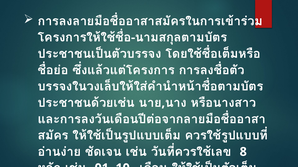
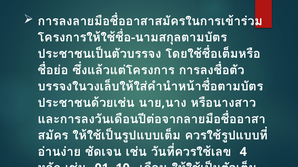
8: 8 -> 4 (243, 152)
